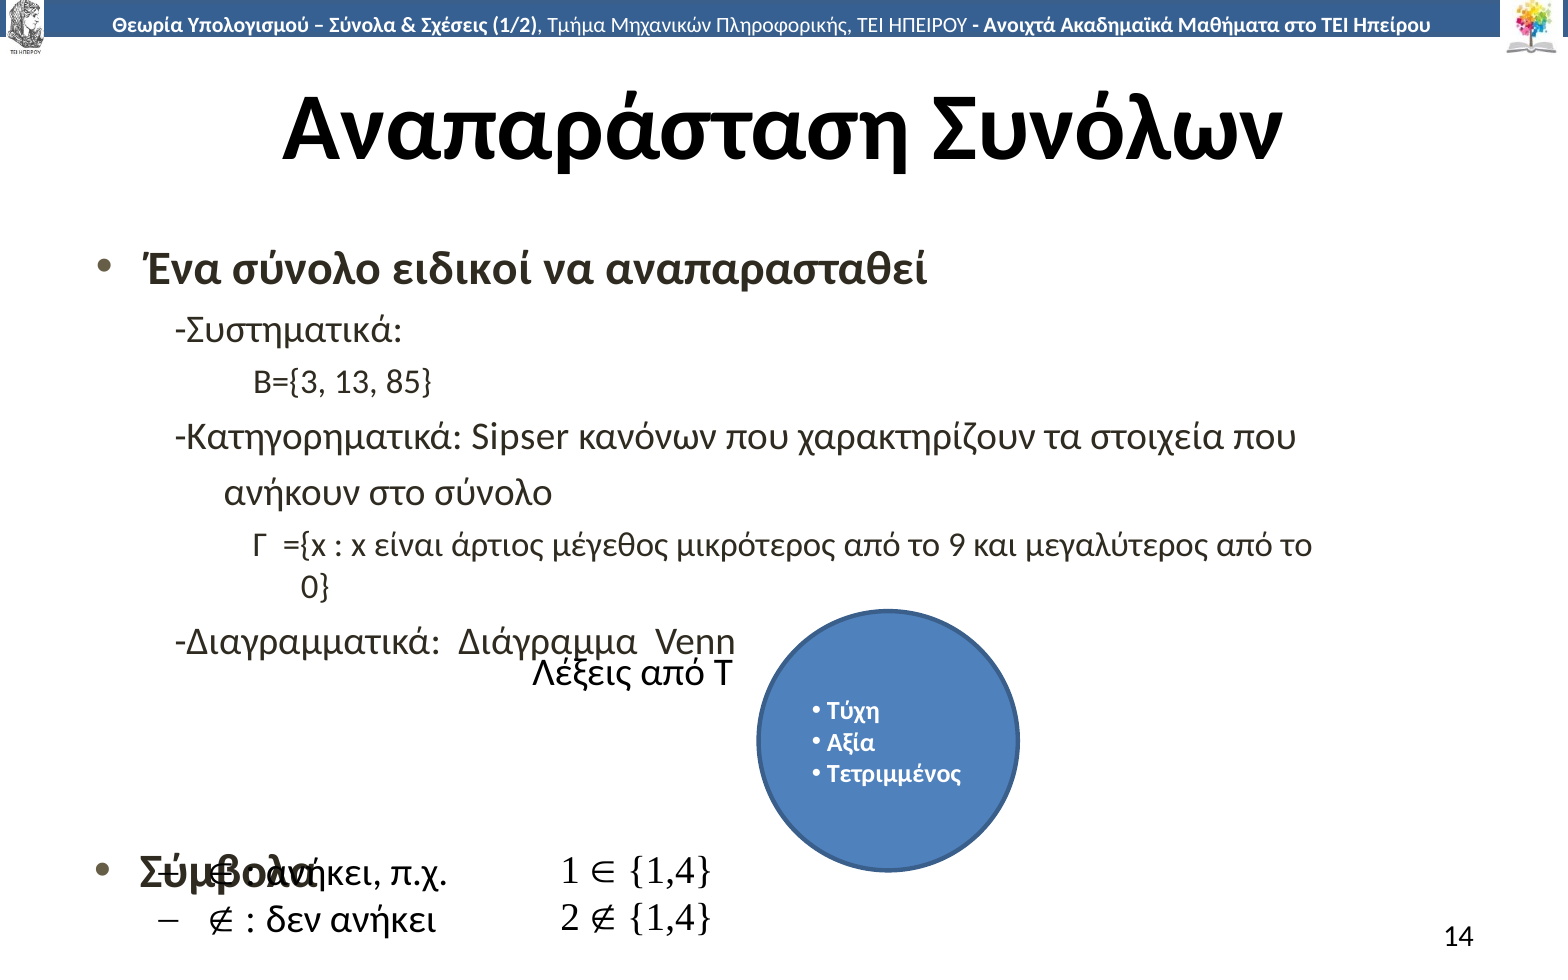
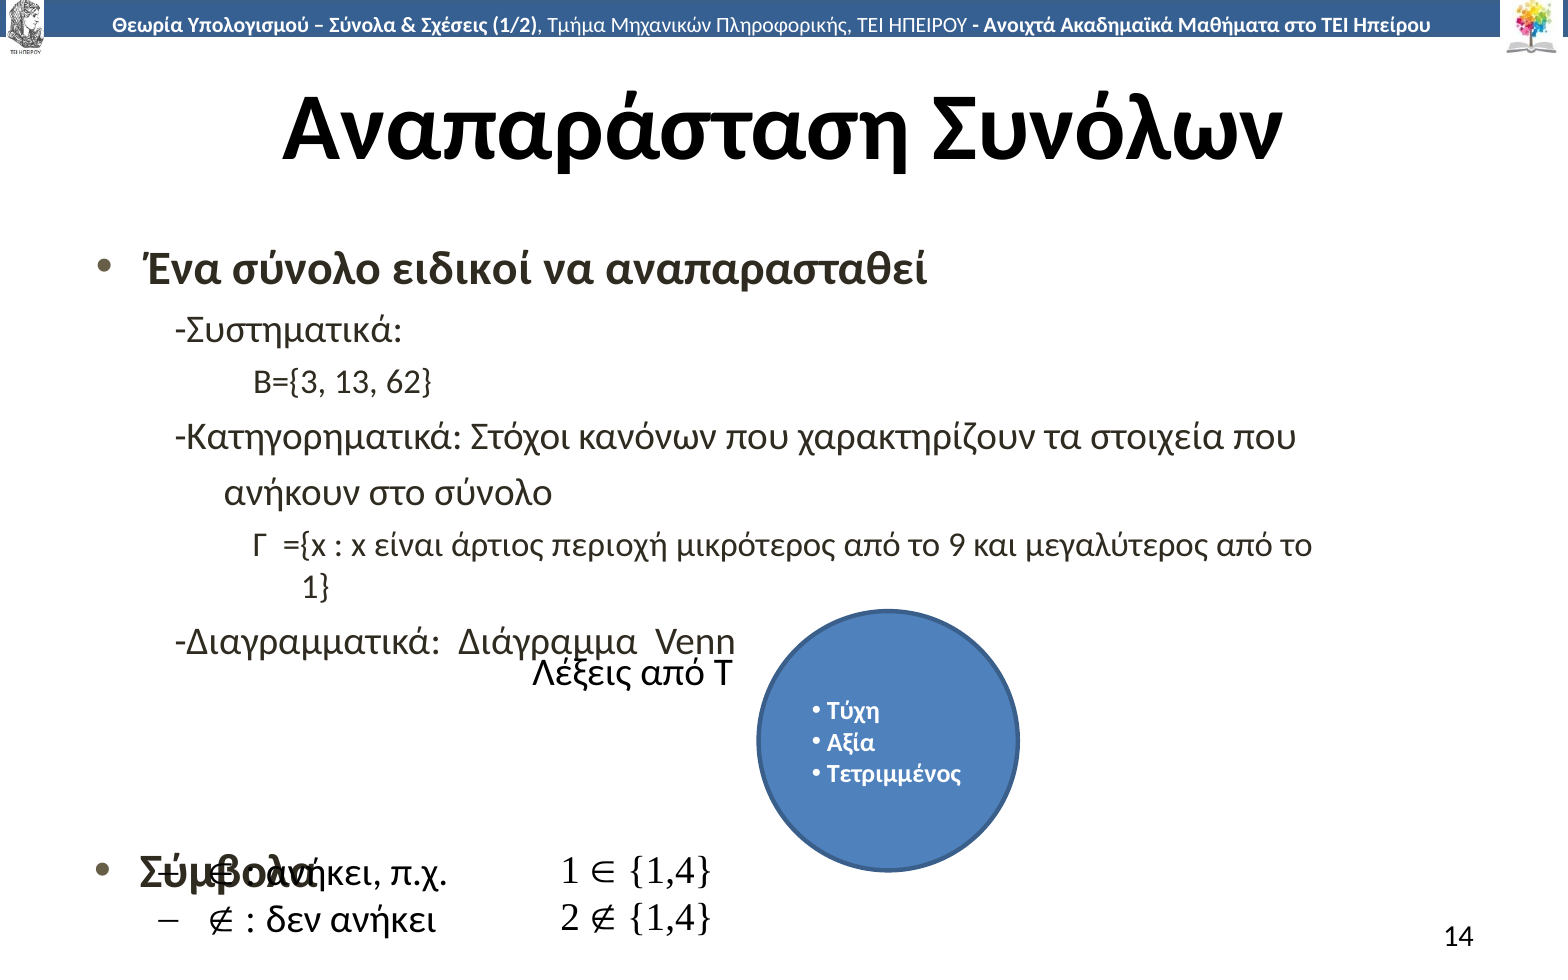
85: 85 -> 62 (409, 382)
Sipser: Sipser -> Στόχοι (521, 436)
μέγεθος: μέγεθος -> περιοχή (610, 545)
0: 0 -> 1 (315, 587)
